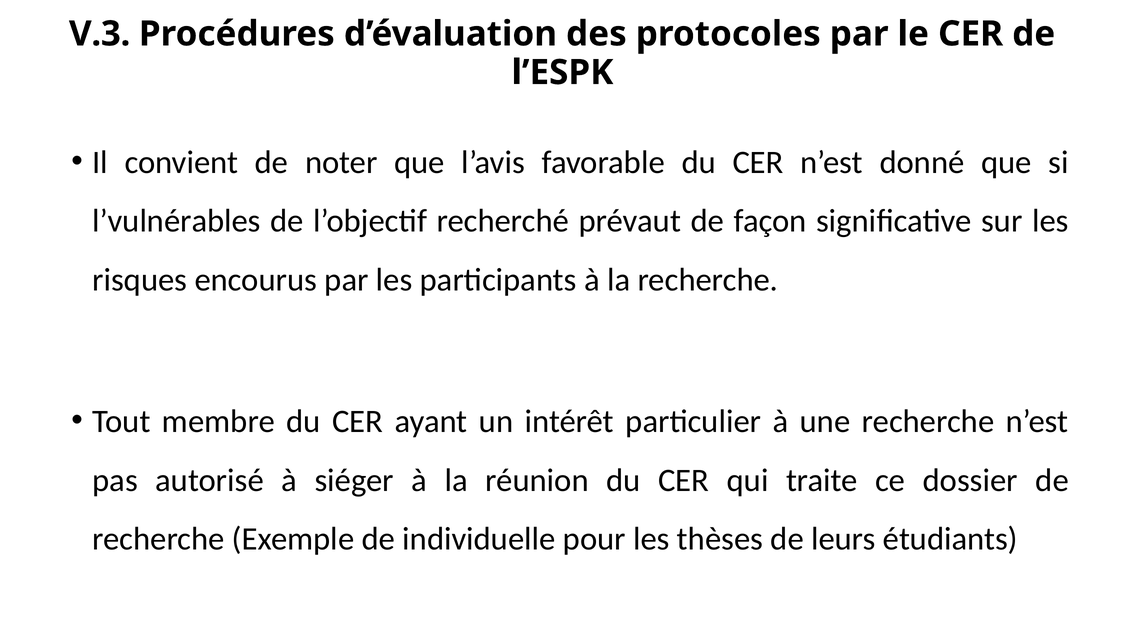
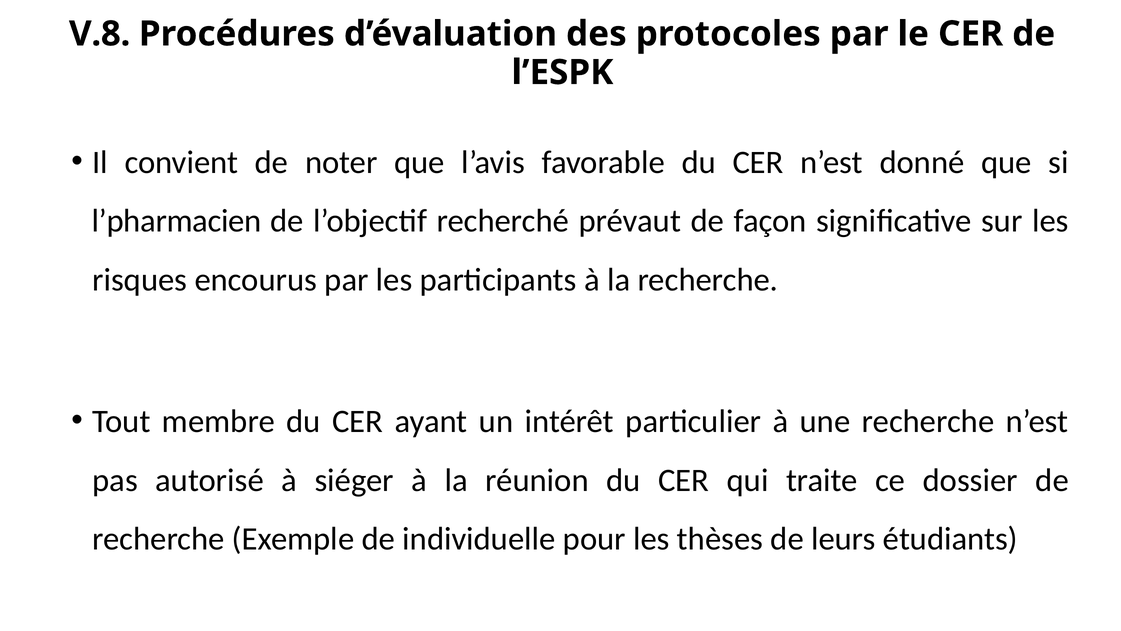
V.3: V.3 -> V.8 (100, 34)
l’vulnérables: l’vulnérables -> l’pharmacien (177, 221)
